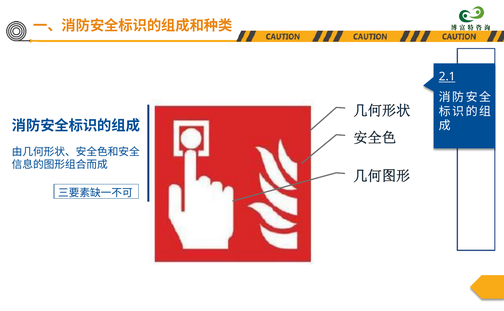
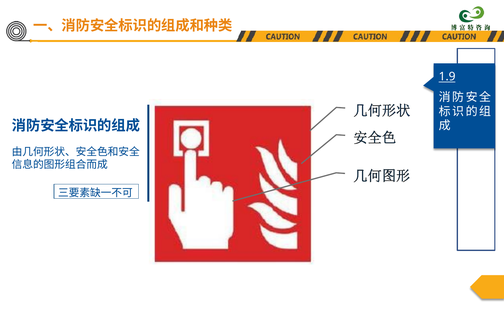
2.1: 2.1 -> 1.9 (447, 77)
